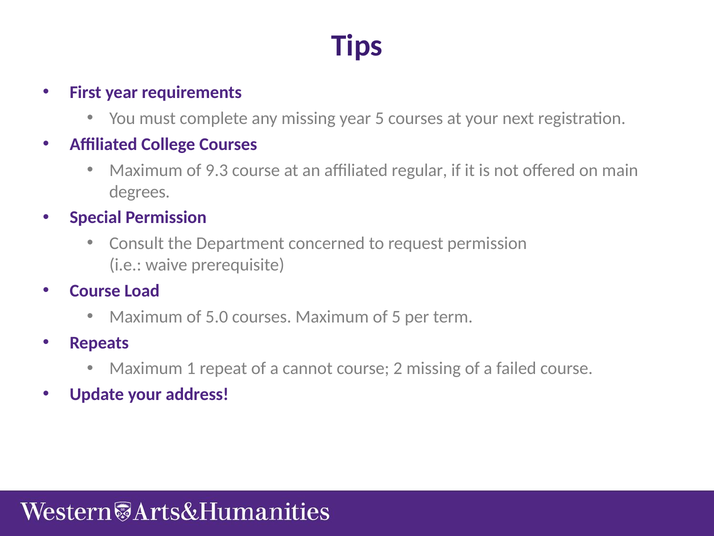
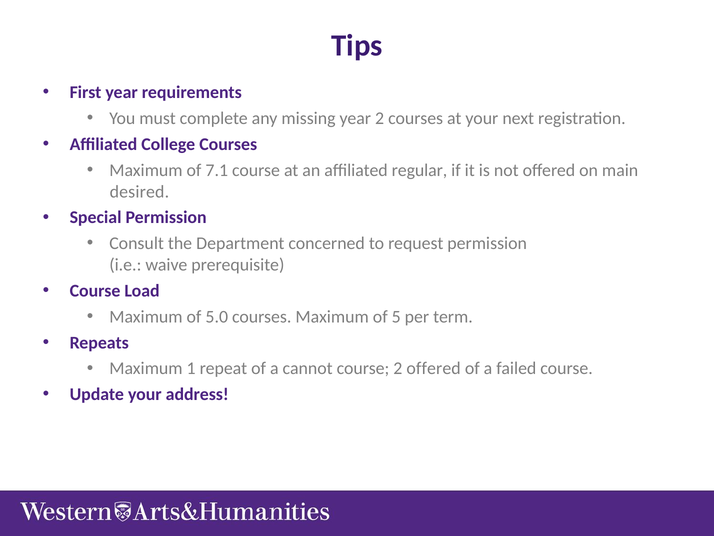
year 5: 5 -> 2 (380, 118)
9.3: 9.3 -> 7.1 (217, 170)
degrees: degrees -> desired (139, 191)
2 missing: missing -> offered (434, 368)
